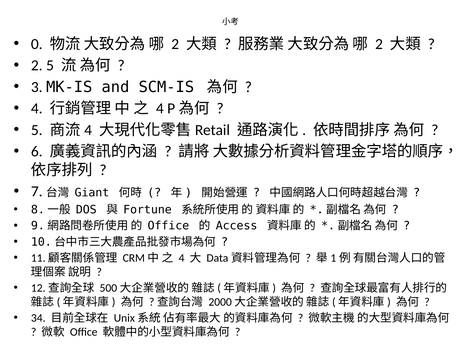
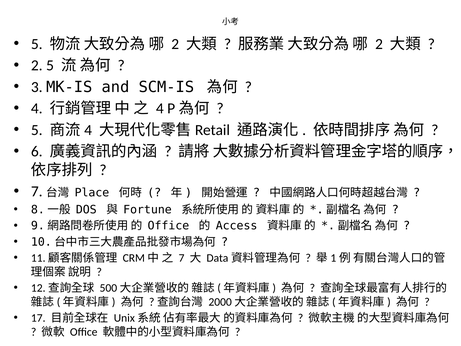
0: 0 -> 5 (37, 44)
Giant: Giant -> Place (92, 193)
4: 4 -> 7 (182, 258)
34: 34 -> 17 (38, 318)
